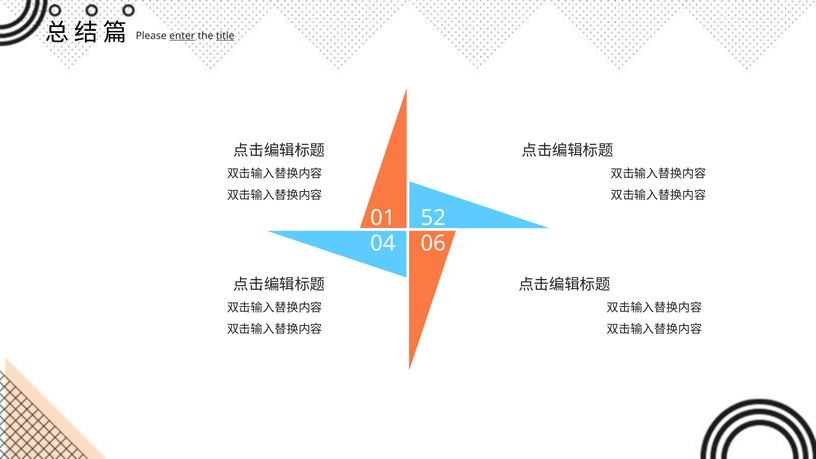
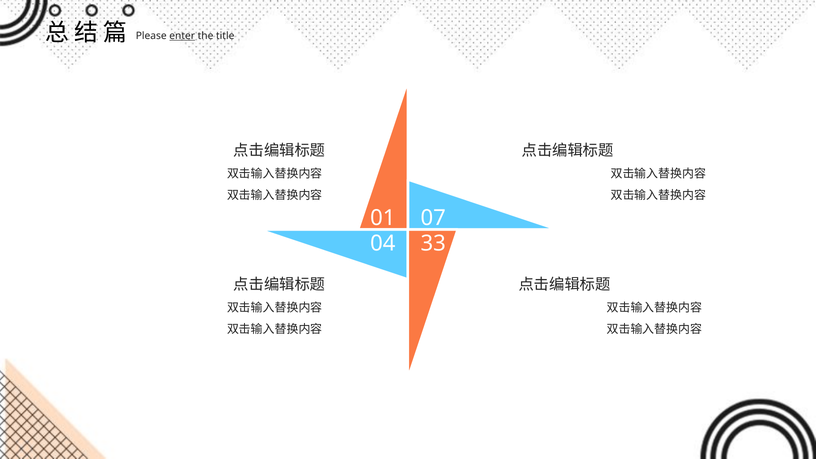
title underline: present -> none (225, 36)
52: 52 -> 07 (433, 218)
06: 06 -> 33 (433, 243)
